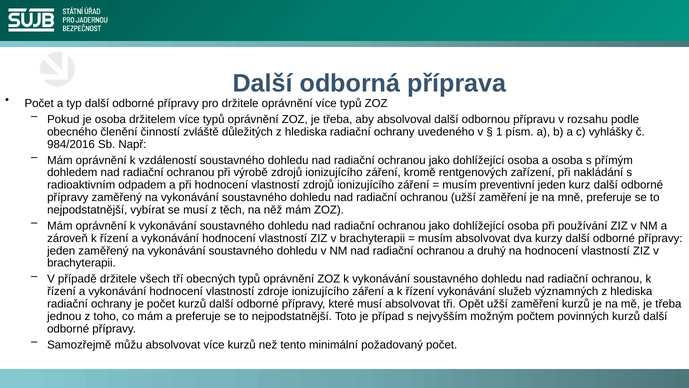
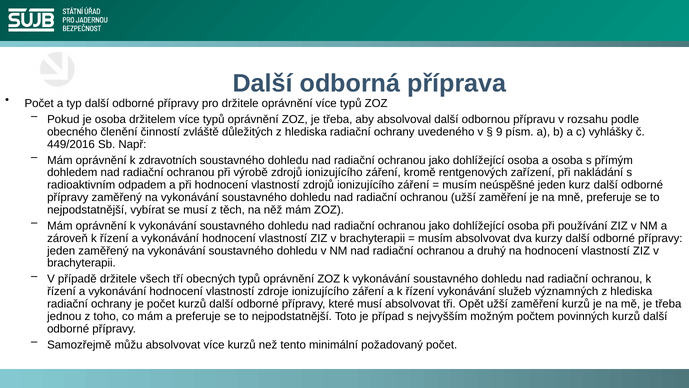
1: 1 -> 9 (499, 132)
984/2016: 984/2016 -> 449/2016 (71, 144)
vzdáleností: vzdáleností -> zdravotních (168, 160)
preventivní: preventivní -> neúspěšné (507, 185)
